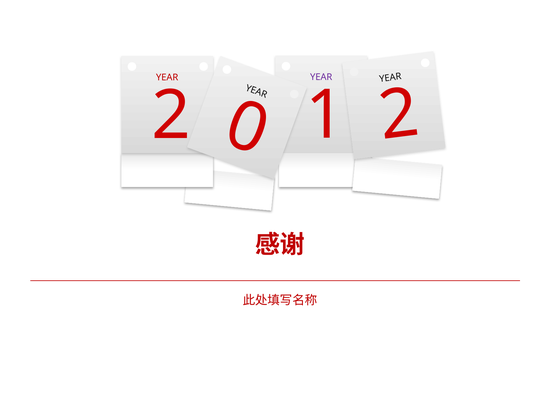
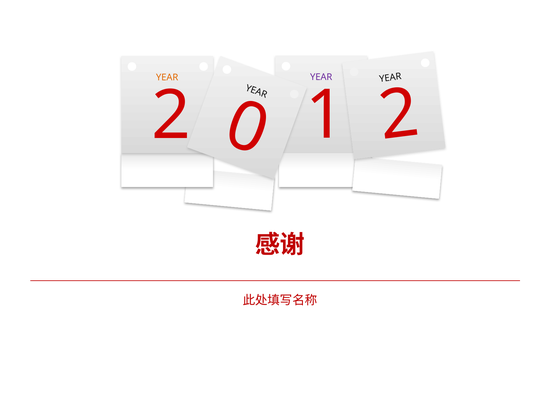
YEAR colour: red -> orange (167, 78)
